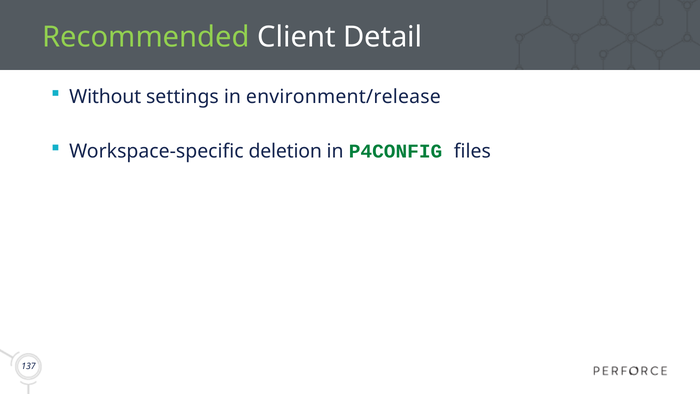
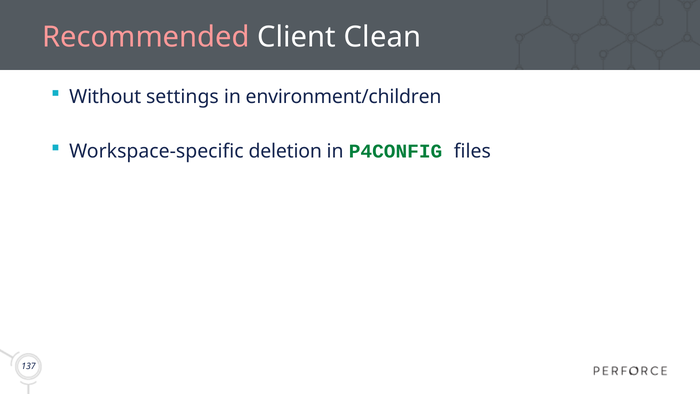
Recommended colour: light green -> pink (146, 37)
Detail: Detail -> Clean (383, 37)
environment/release: environment/release -> environment/children (344, 97)
